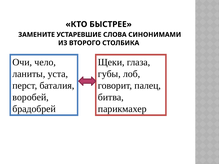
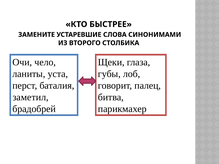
воробей: воробей -> заметил (31, 97)
